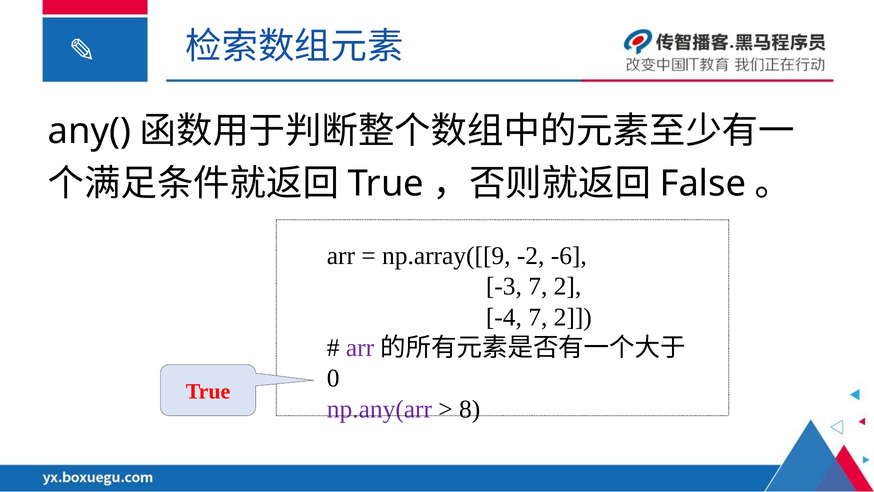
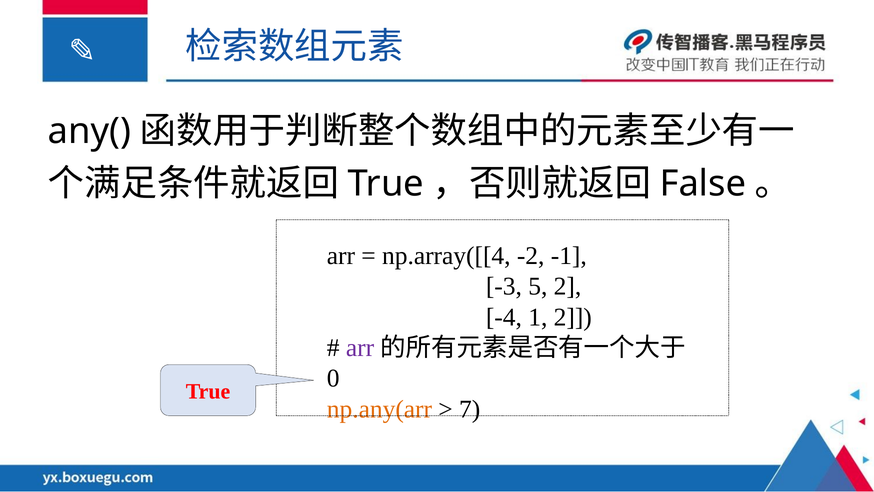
np.array([[9: np.array([[9 -> np.array([[4 (446, 256)
-6: -6 -> -1 (569, 256)
-3 7: 7 -> 5 (538, 286)
-4 7: 7 -> 1 (538, 317)
np.any(arr colour: purple -> orange (379, 409)
8: 8 -> 7 (470, 409)
